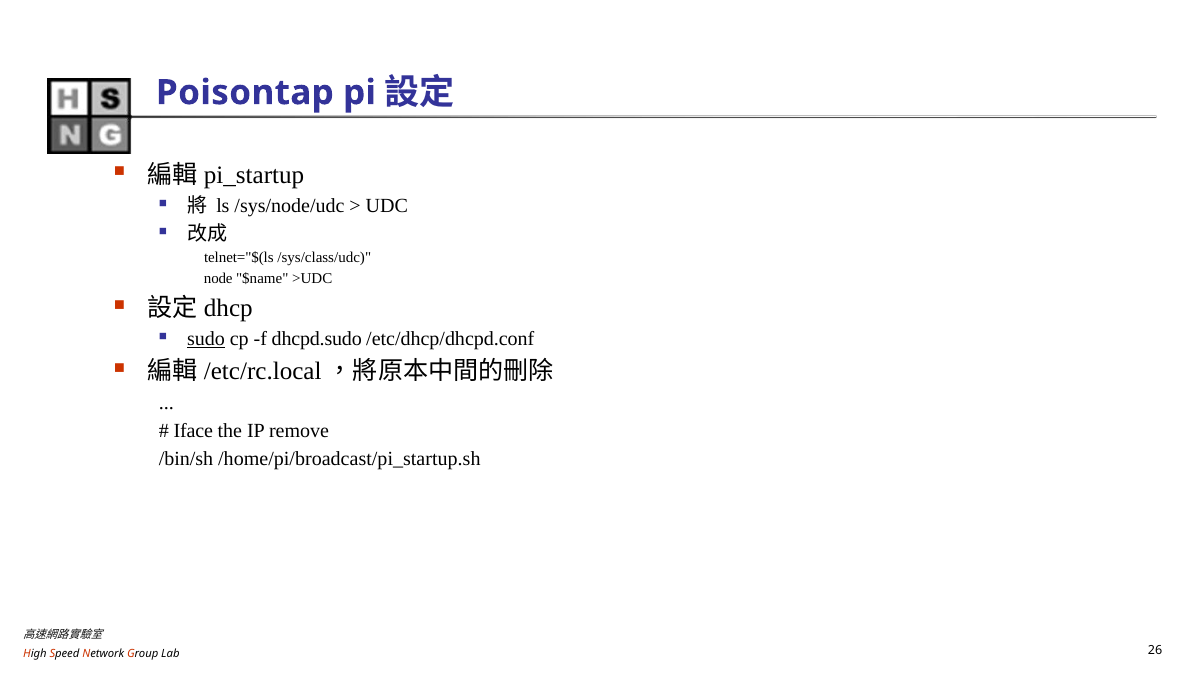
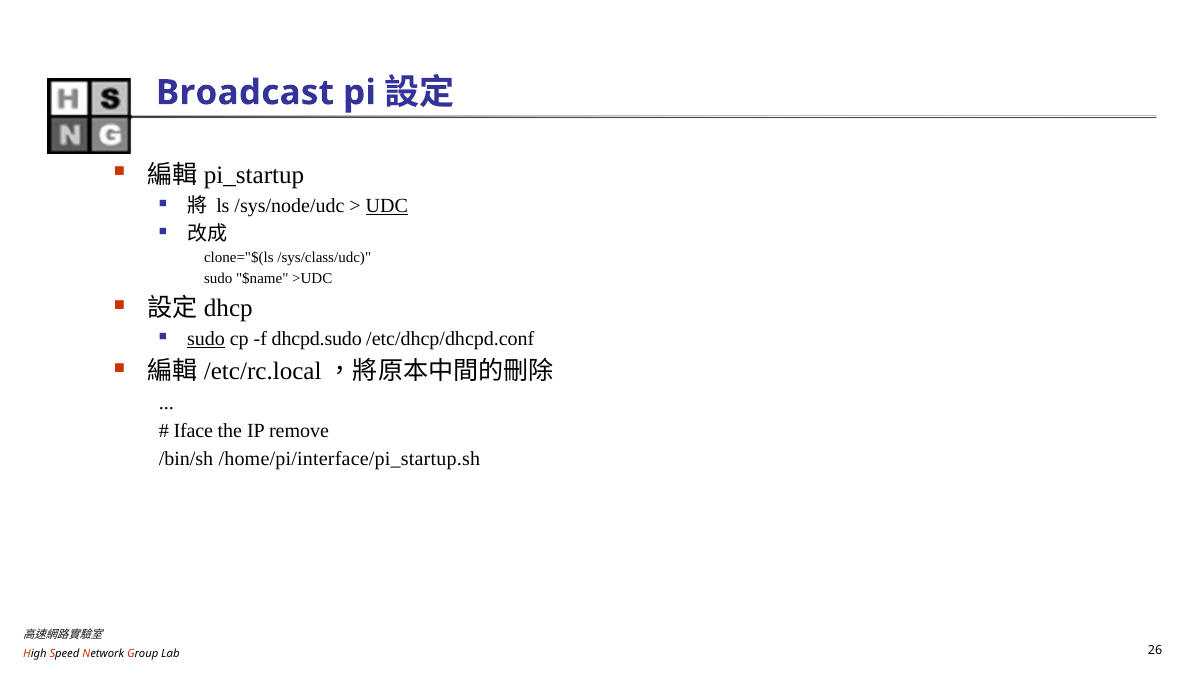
Poisontap: Poisontap -> Broadcast (245, 93)
UDC underline: none -> present (387, 206)
telnet="$(ls: telnet="$(ls -> clone="$(ls (239, 258)
node: node -> sudo (218, 279)
/home/pi/broadcast/pi_startup.sh: /home/pi/broadcast/pi_startup.sh -> /home/pi/interface/pi_startup.sh (349, 459)
